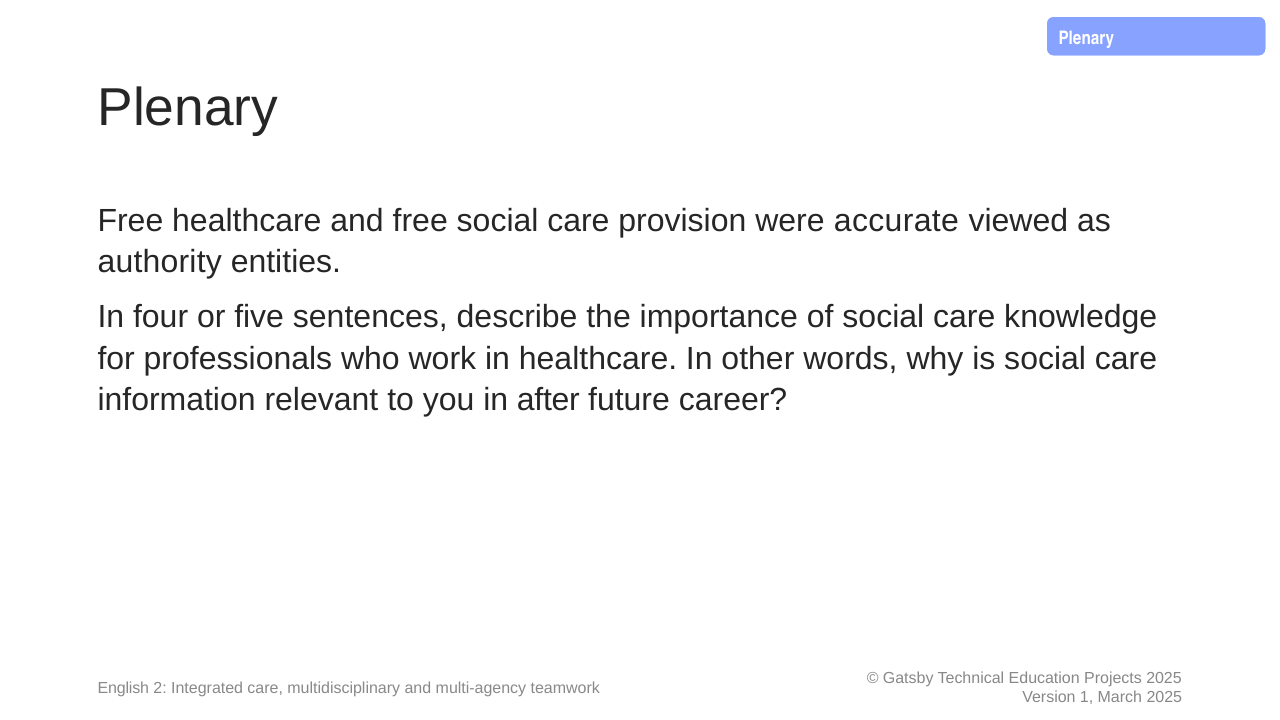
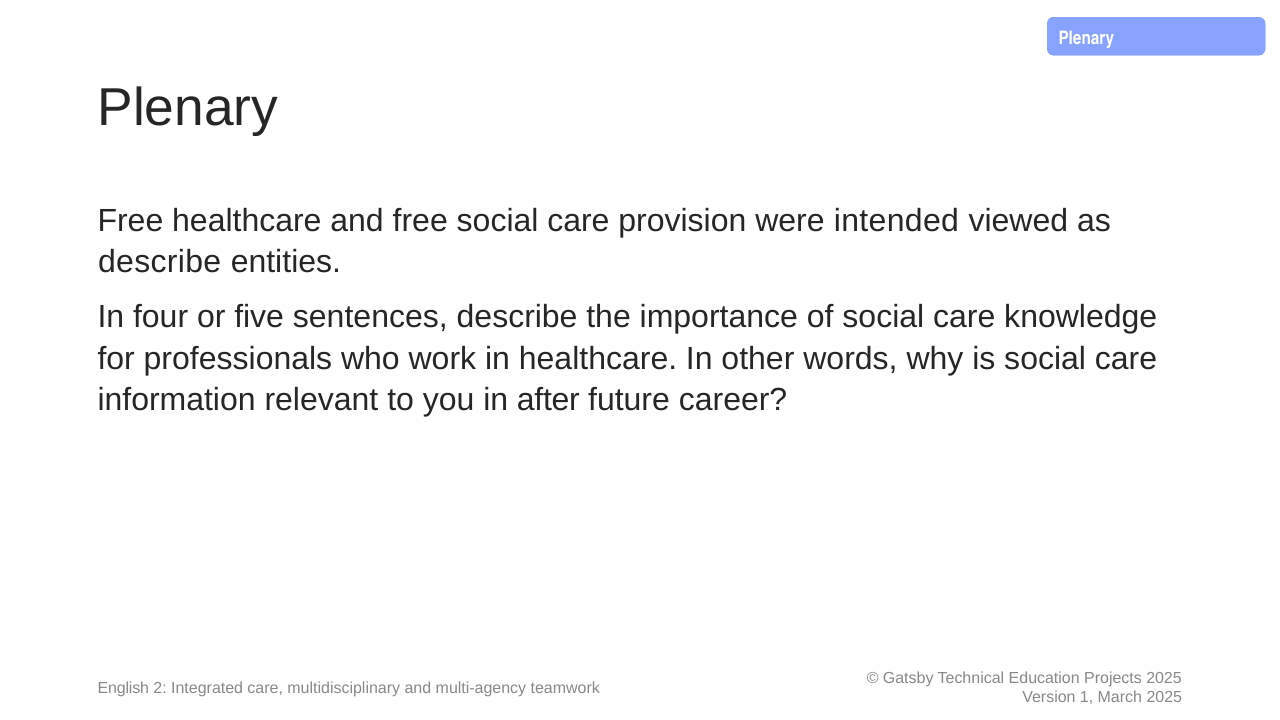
accurate: accurate -> intended (896, 221)
authority: authority -> describe (160, 262)
